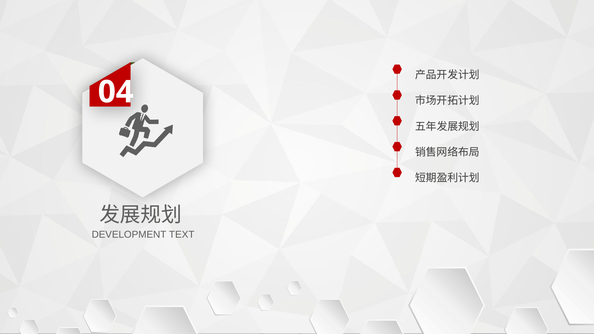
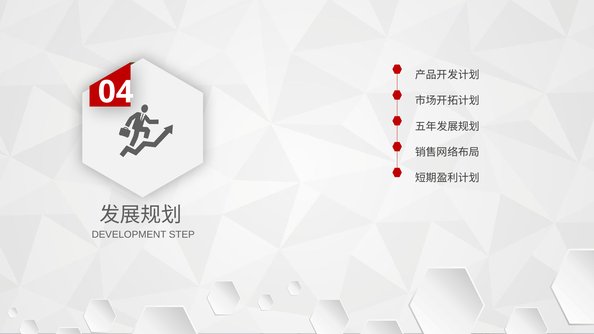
TEXT: TEXT -> STEP (182, 235)
